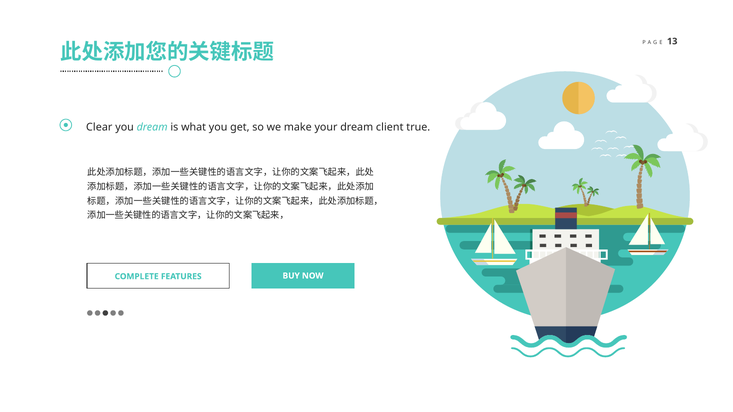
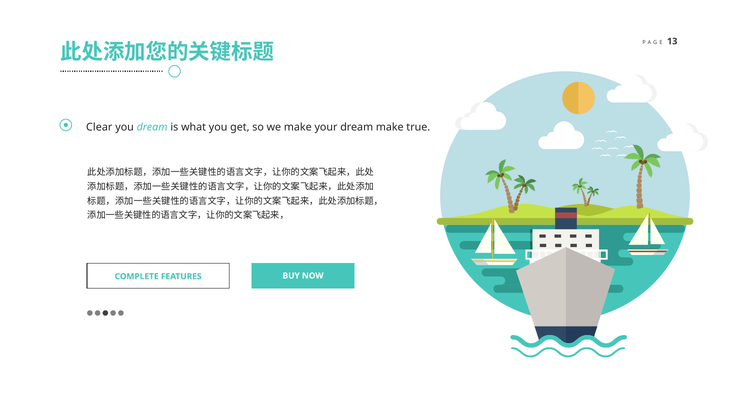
dream client: client -> make (390, 127)
